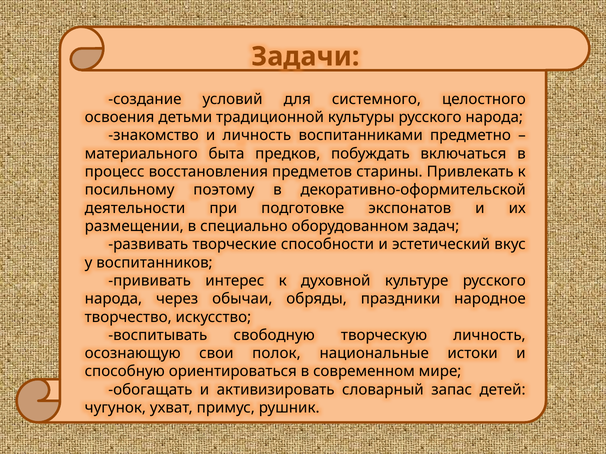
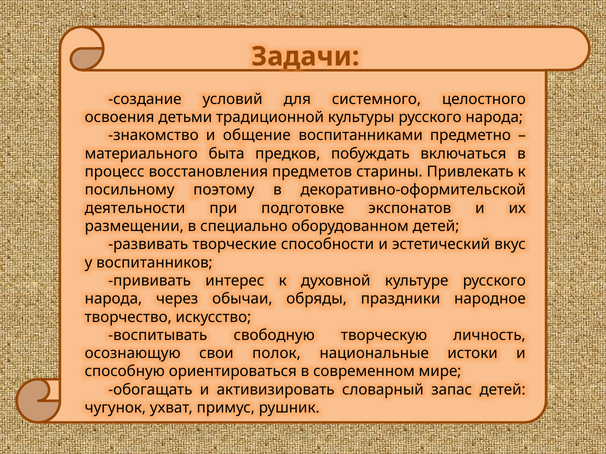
и личность: личность -> общение (257, 136)
оборудованном задач: задач -> детей (436, 226)
